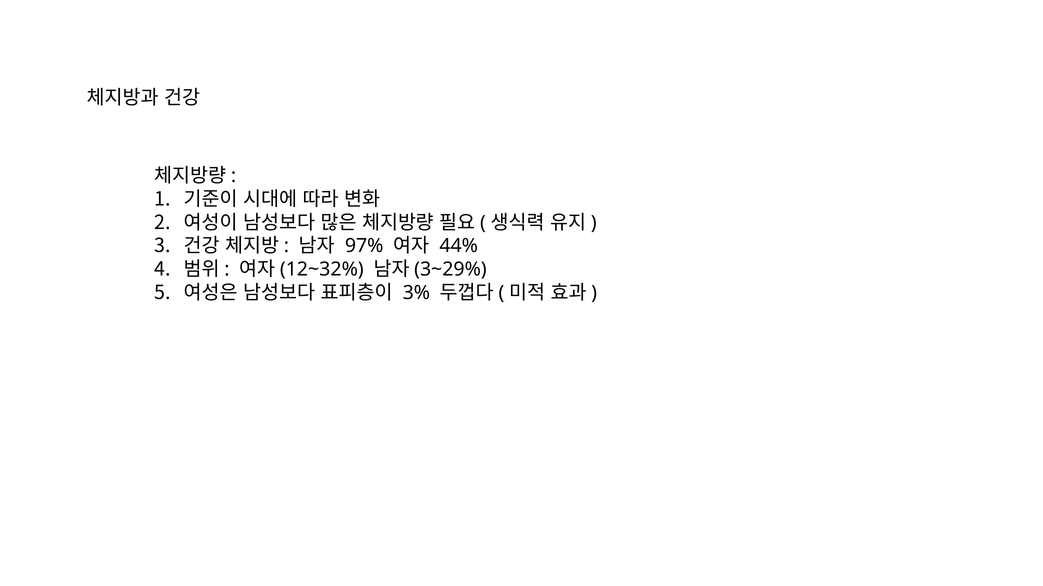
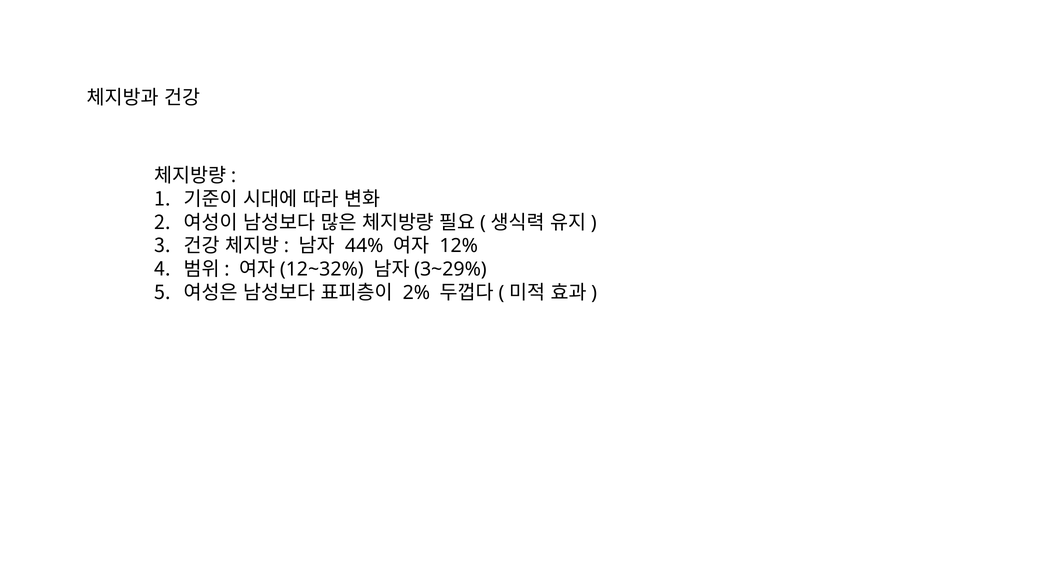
97%: 97% -> 44% (364, 246)
44%: 44% -> 12% (459, 246)
3%: 3% -> 2% (416, 293)
